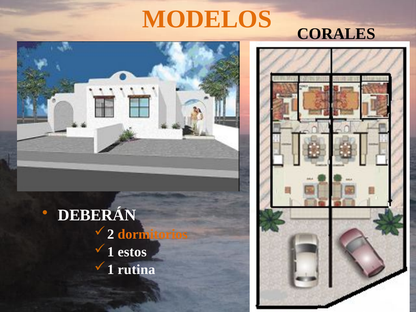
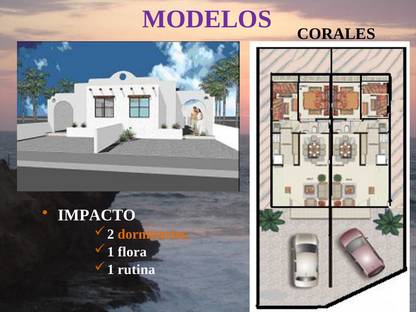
MODELOS colour: orange -> purple (207, 19)
DEBERÁN: DEBERÁN -> IMPACTO (97, 215)
estos: estos -> flora (132, 252)
